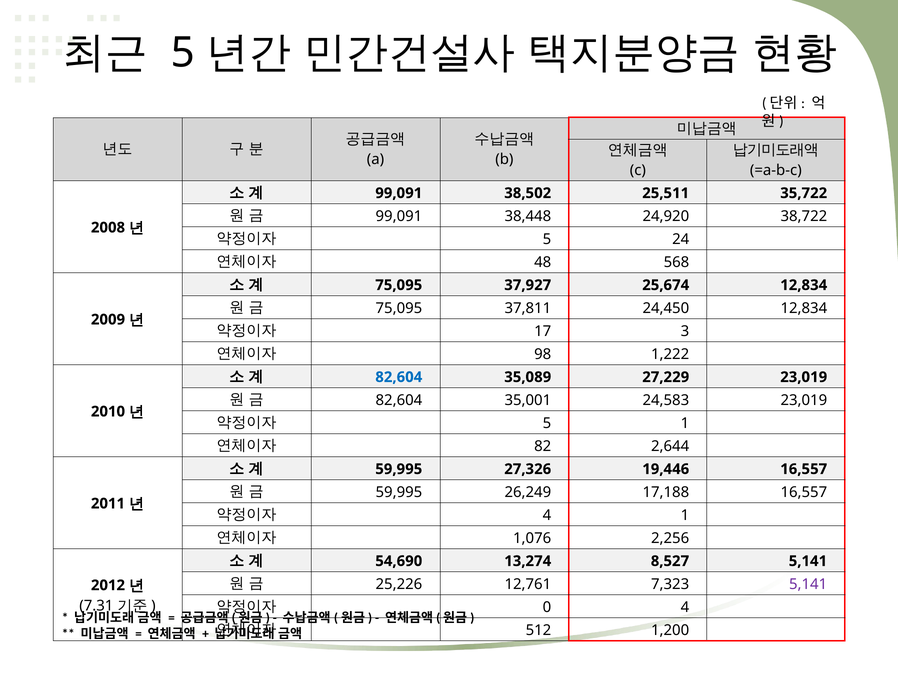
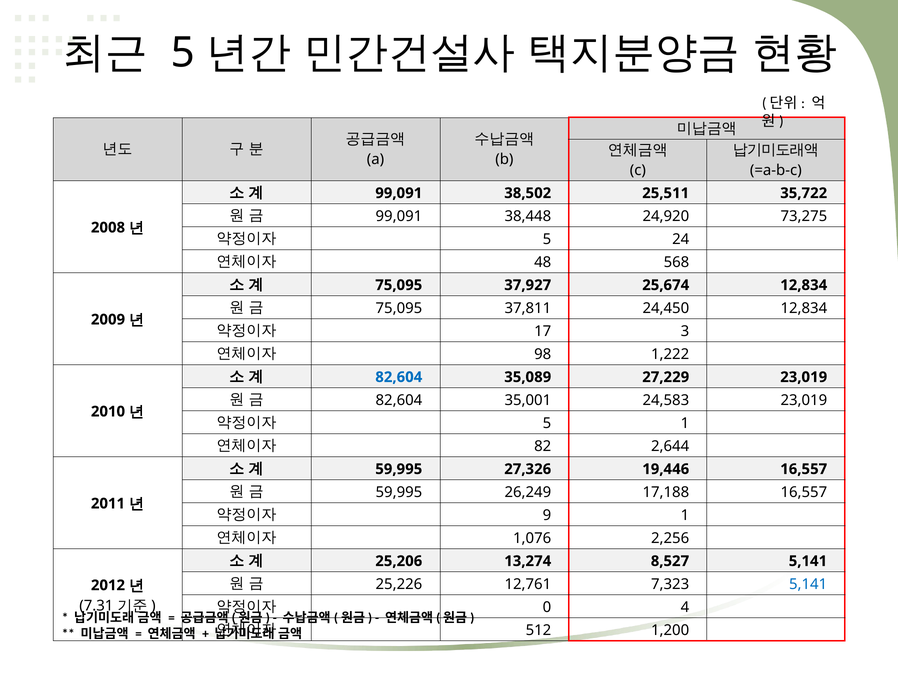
38,722: 38,722 -> 73,275 (804, 216)
4: 4 -> 9 (547, 515)
54,690: 54,690 -> 25,206 (399, 562)
5,141 colour: purple -> blue (808, 585)
